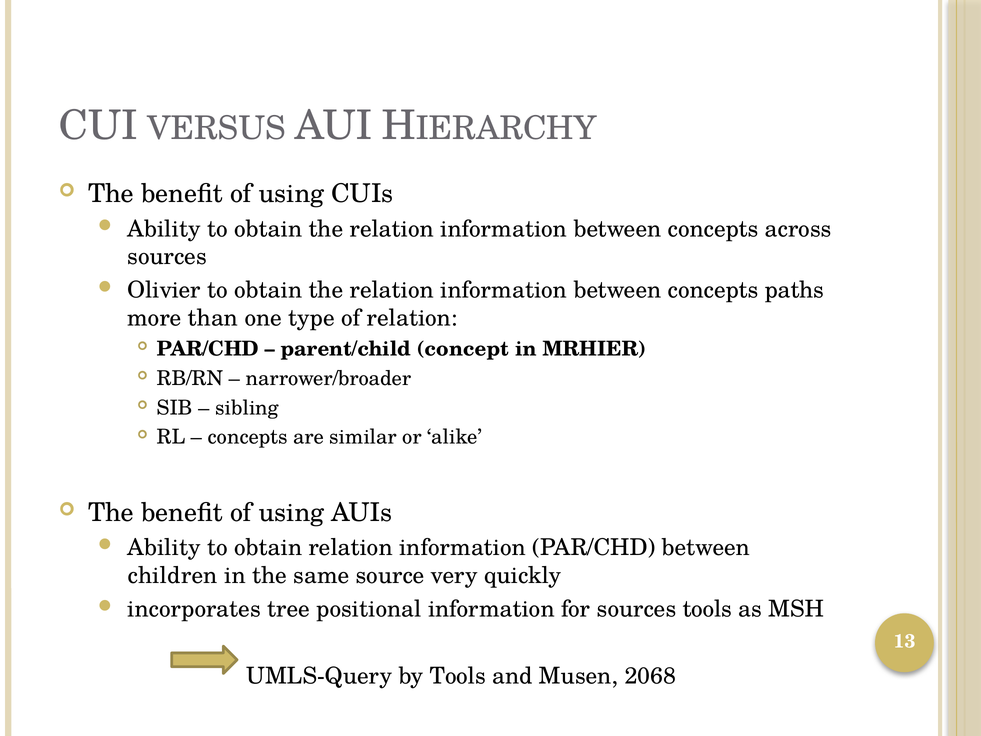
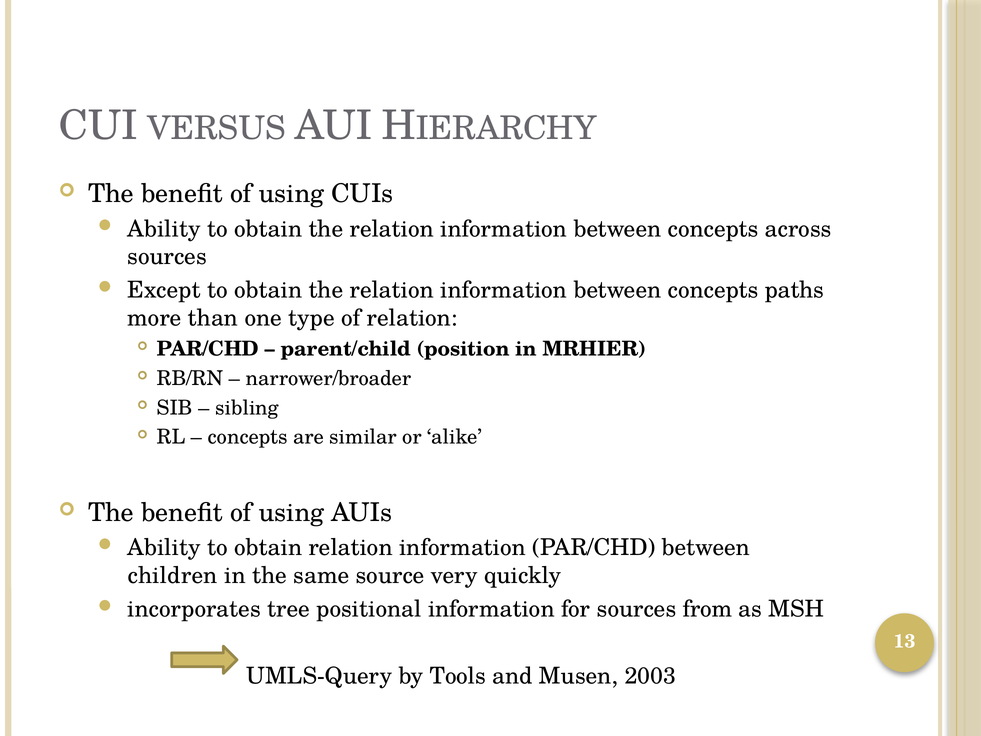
Olivier: Olivier -> Except (164, 290)
concept: concept -> position (463, 349)
sources tools: tools -> from (707, 609)
2068: 2068 -> 2003 (650, 676)
